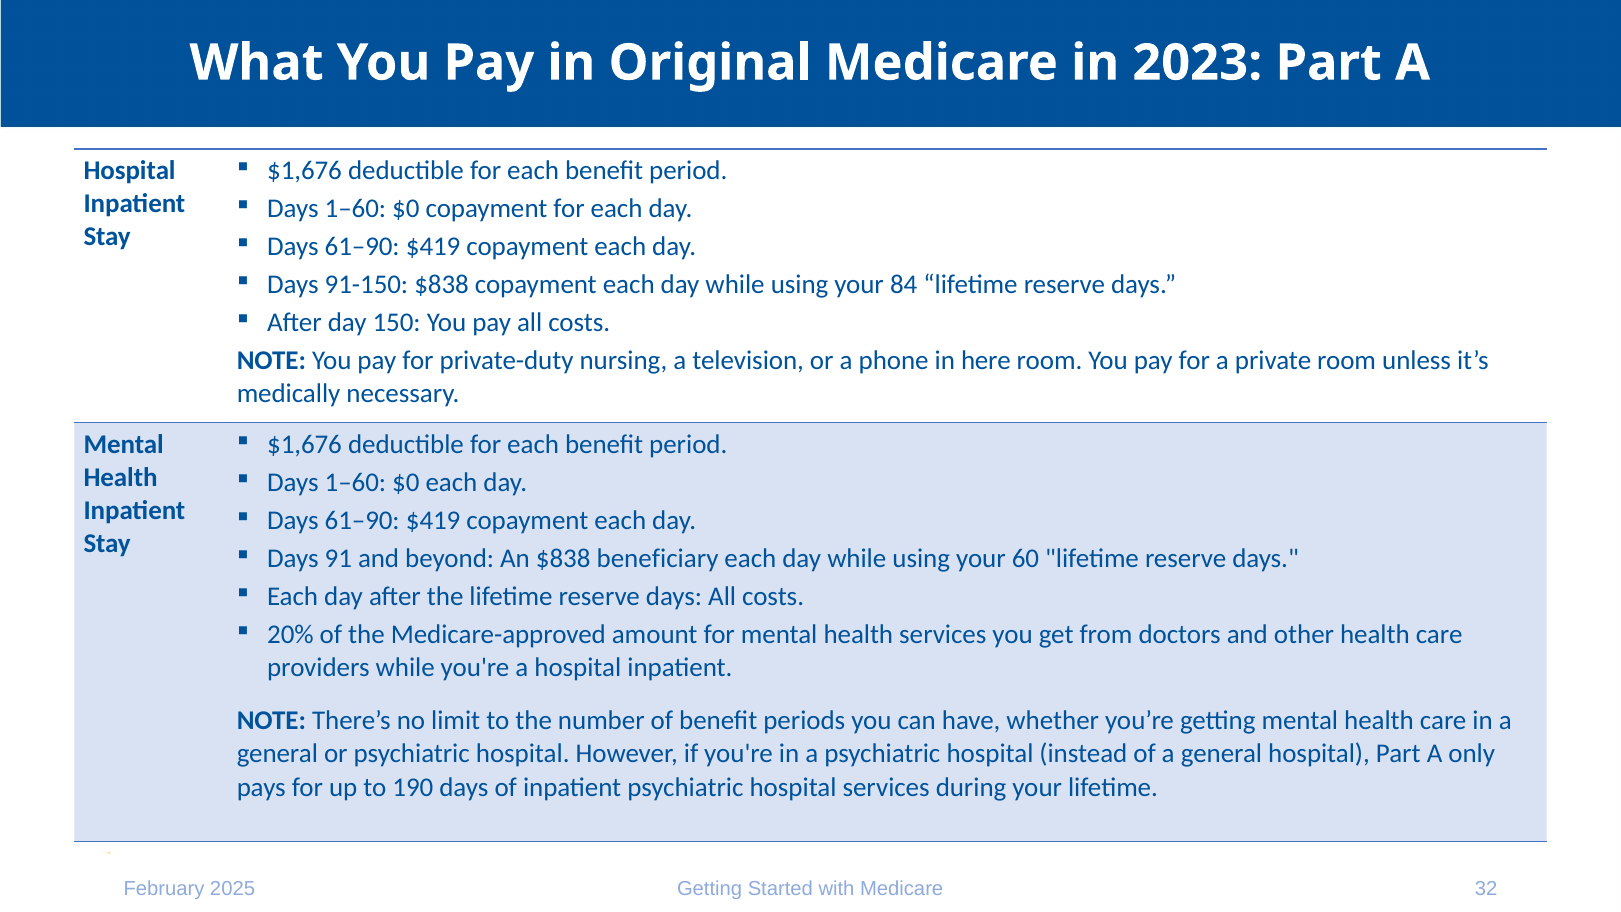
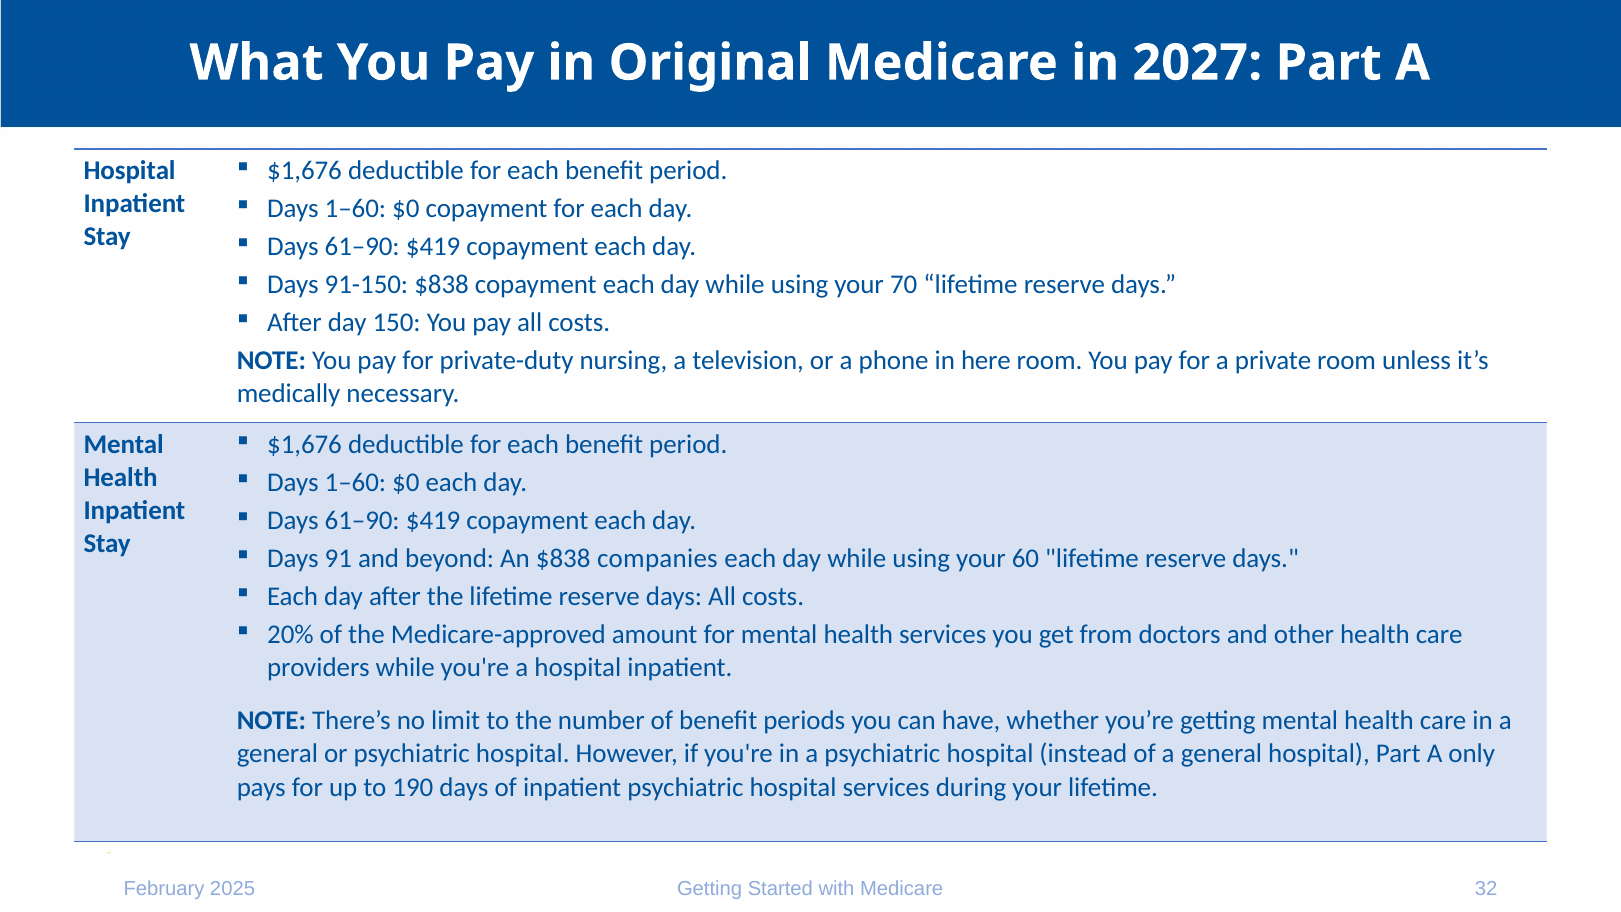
2023: 2023 -> 2027 (1197, 63)
84: 84 -> 70 (904, 285)
beneficiary: beneficiary -> companies (657, 558)
